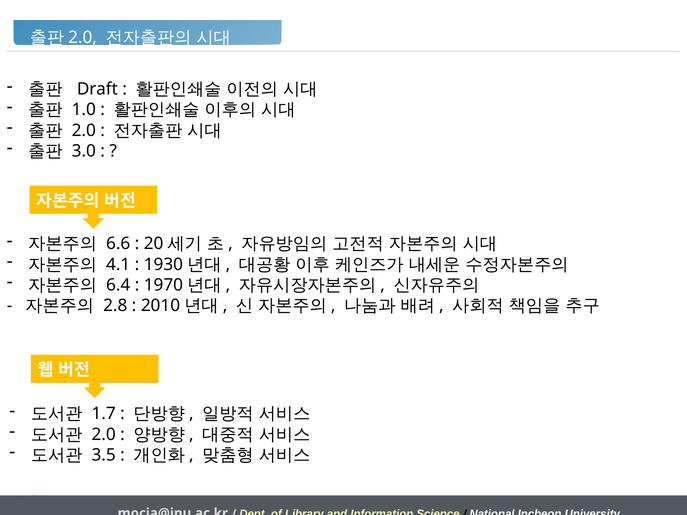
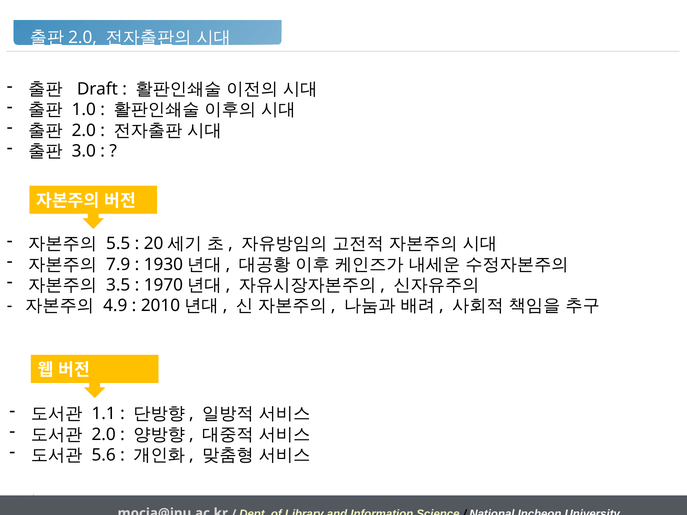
6.6: 6.6 -> 5.5 (118, 244)
4.1: 4.1 -> 7.9 (118, 265)
6.4: 6.4 -> 3.5 (118, 285)
2.8: 2.8 -> 4.9 (115, 306)
1.7: 1.7 -> 1.1 (104, 414)
3.5: 3.5 -> 5.6 (104, 455)
